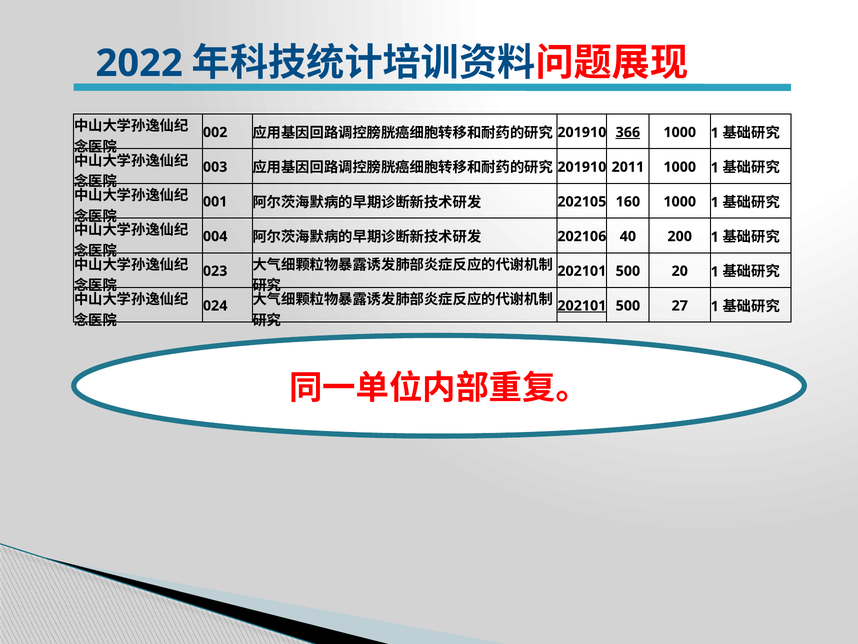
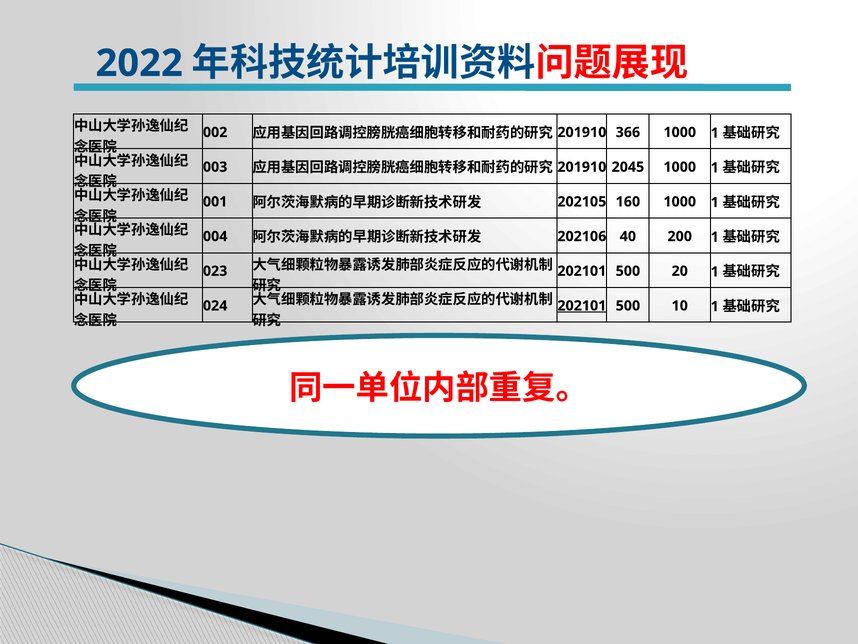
366 underline: present -> none (628, 132)
2011: 2011 -> 2045 (628, 167)
27: 27 -> 10 (680, 306)
